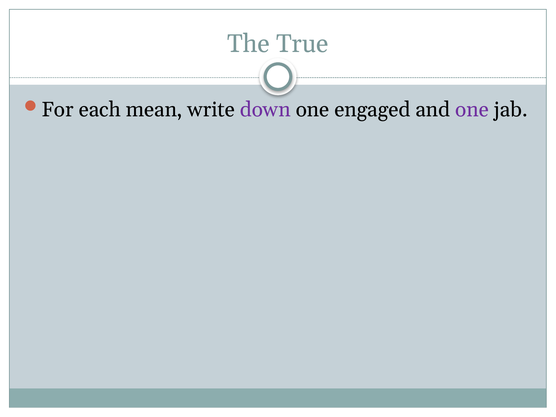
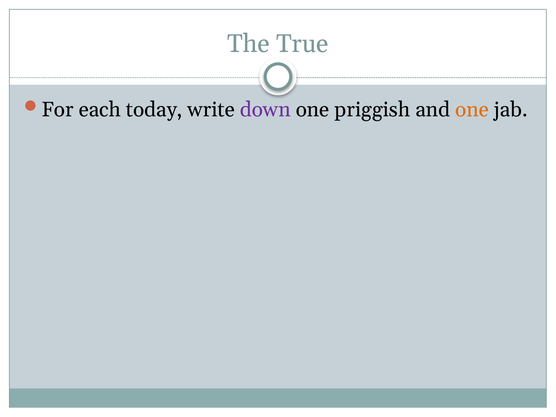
mean: mean -> today (154, 110)
engaged: engaged -> priggish (372, 110)
one colour: purple -> orange (472, 110)
